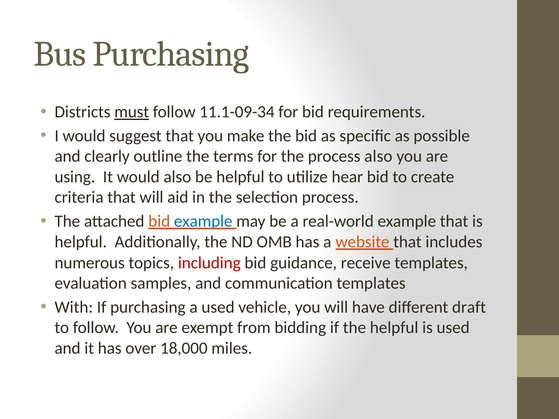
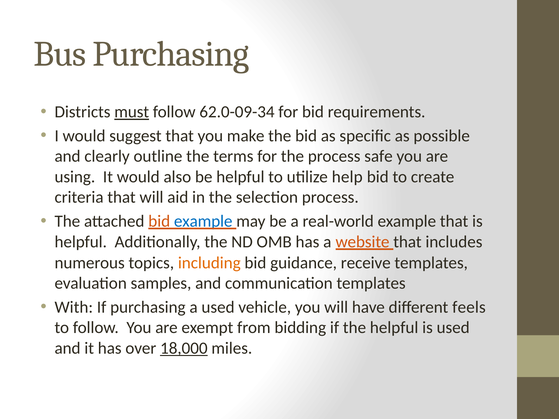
11.1-09-34: 11.1-09-34 -> 62.0-09-34 (237, 112)
process also: also -> safe (379, 156)
hear: hear -> help (347, 177)
including colour: red -> orange (209, 263)
draft: draft -> feels (469, 307)
18,000 underline: none -> present (184, 348)
